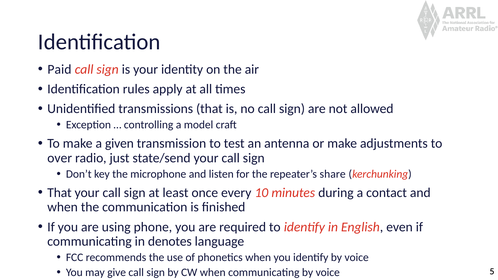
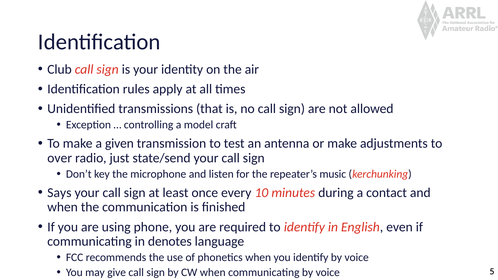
Paid: Paid -> Club (60, 69)
share: share -> music (333, 174)
That: That -> Says (59, 193)
